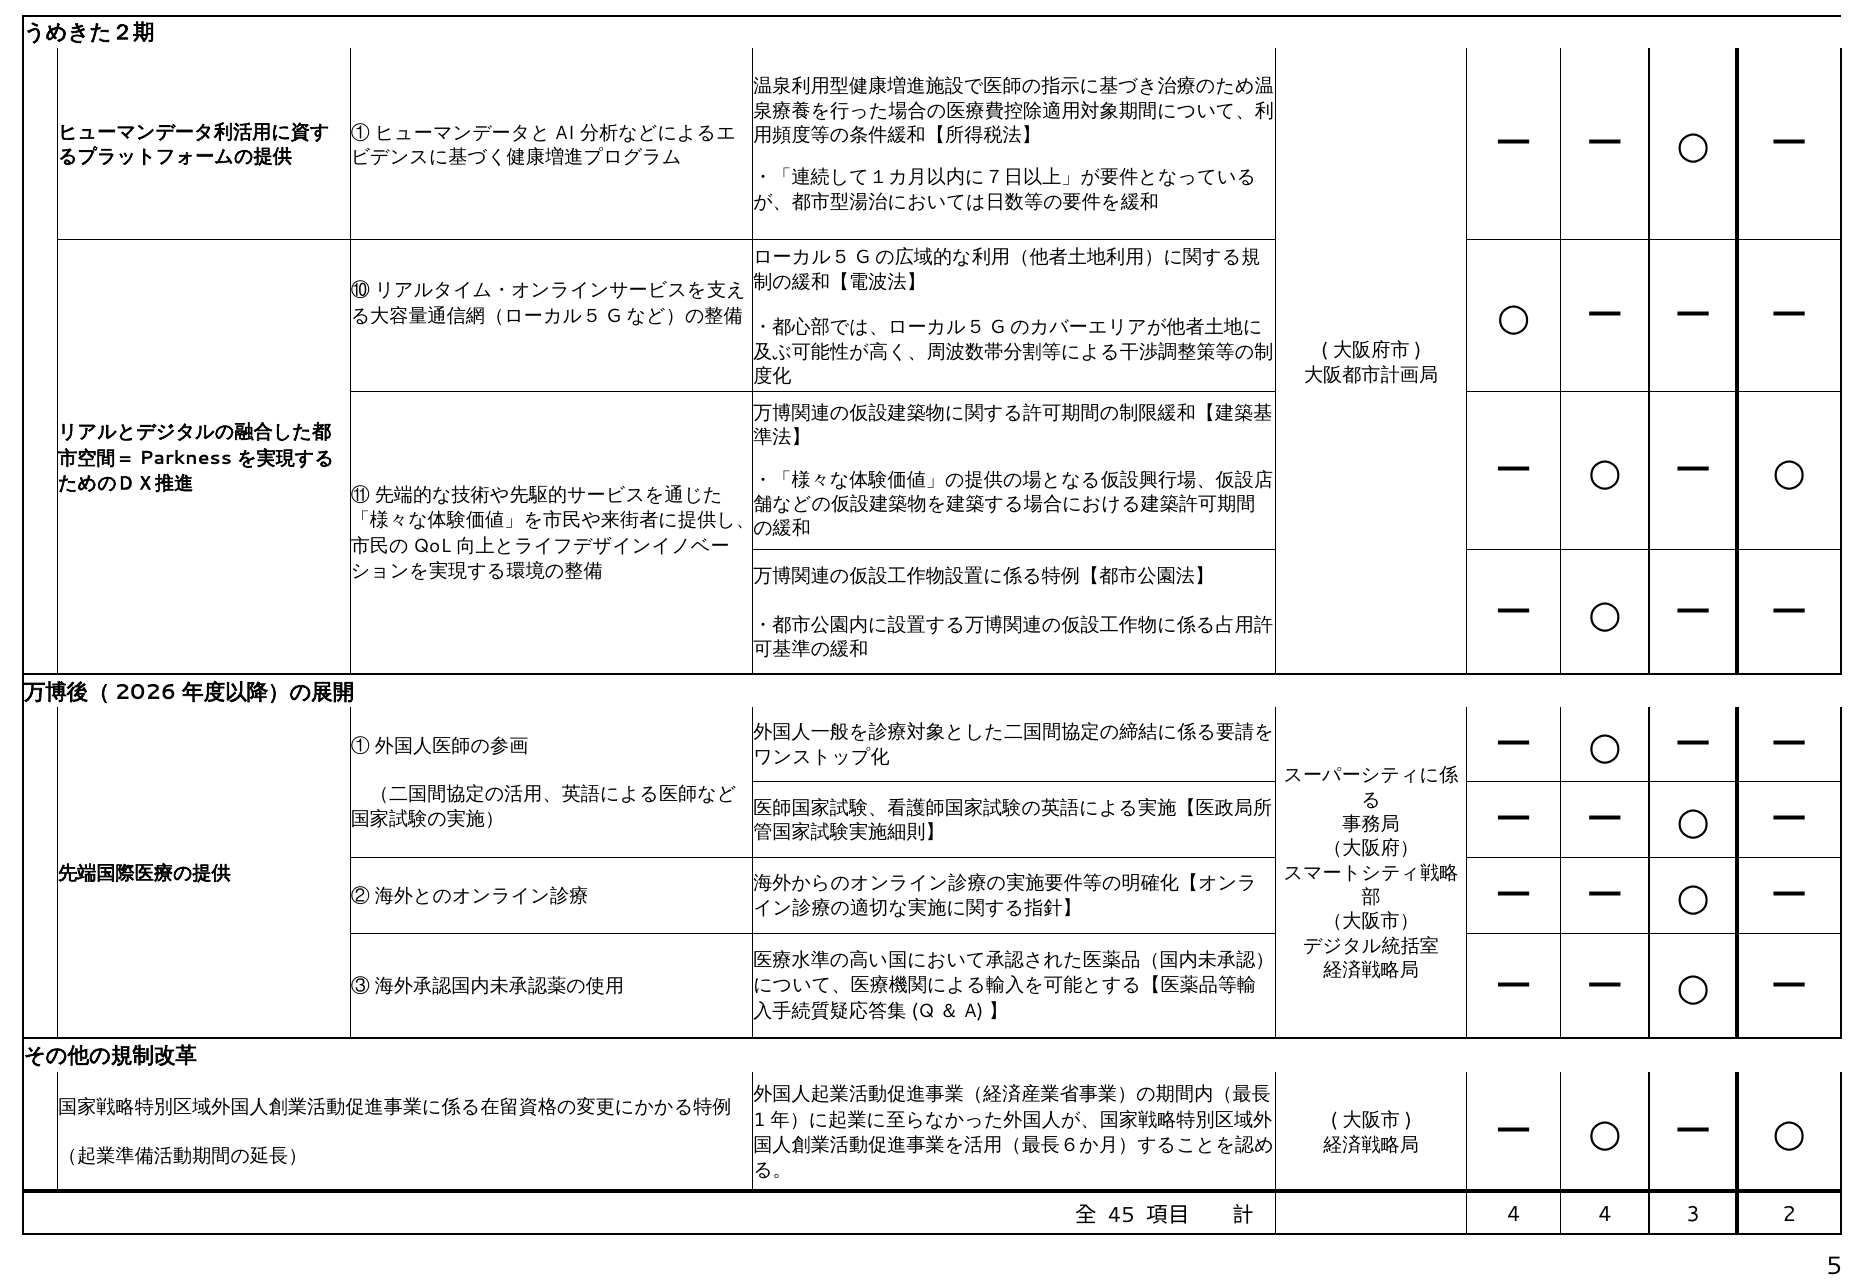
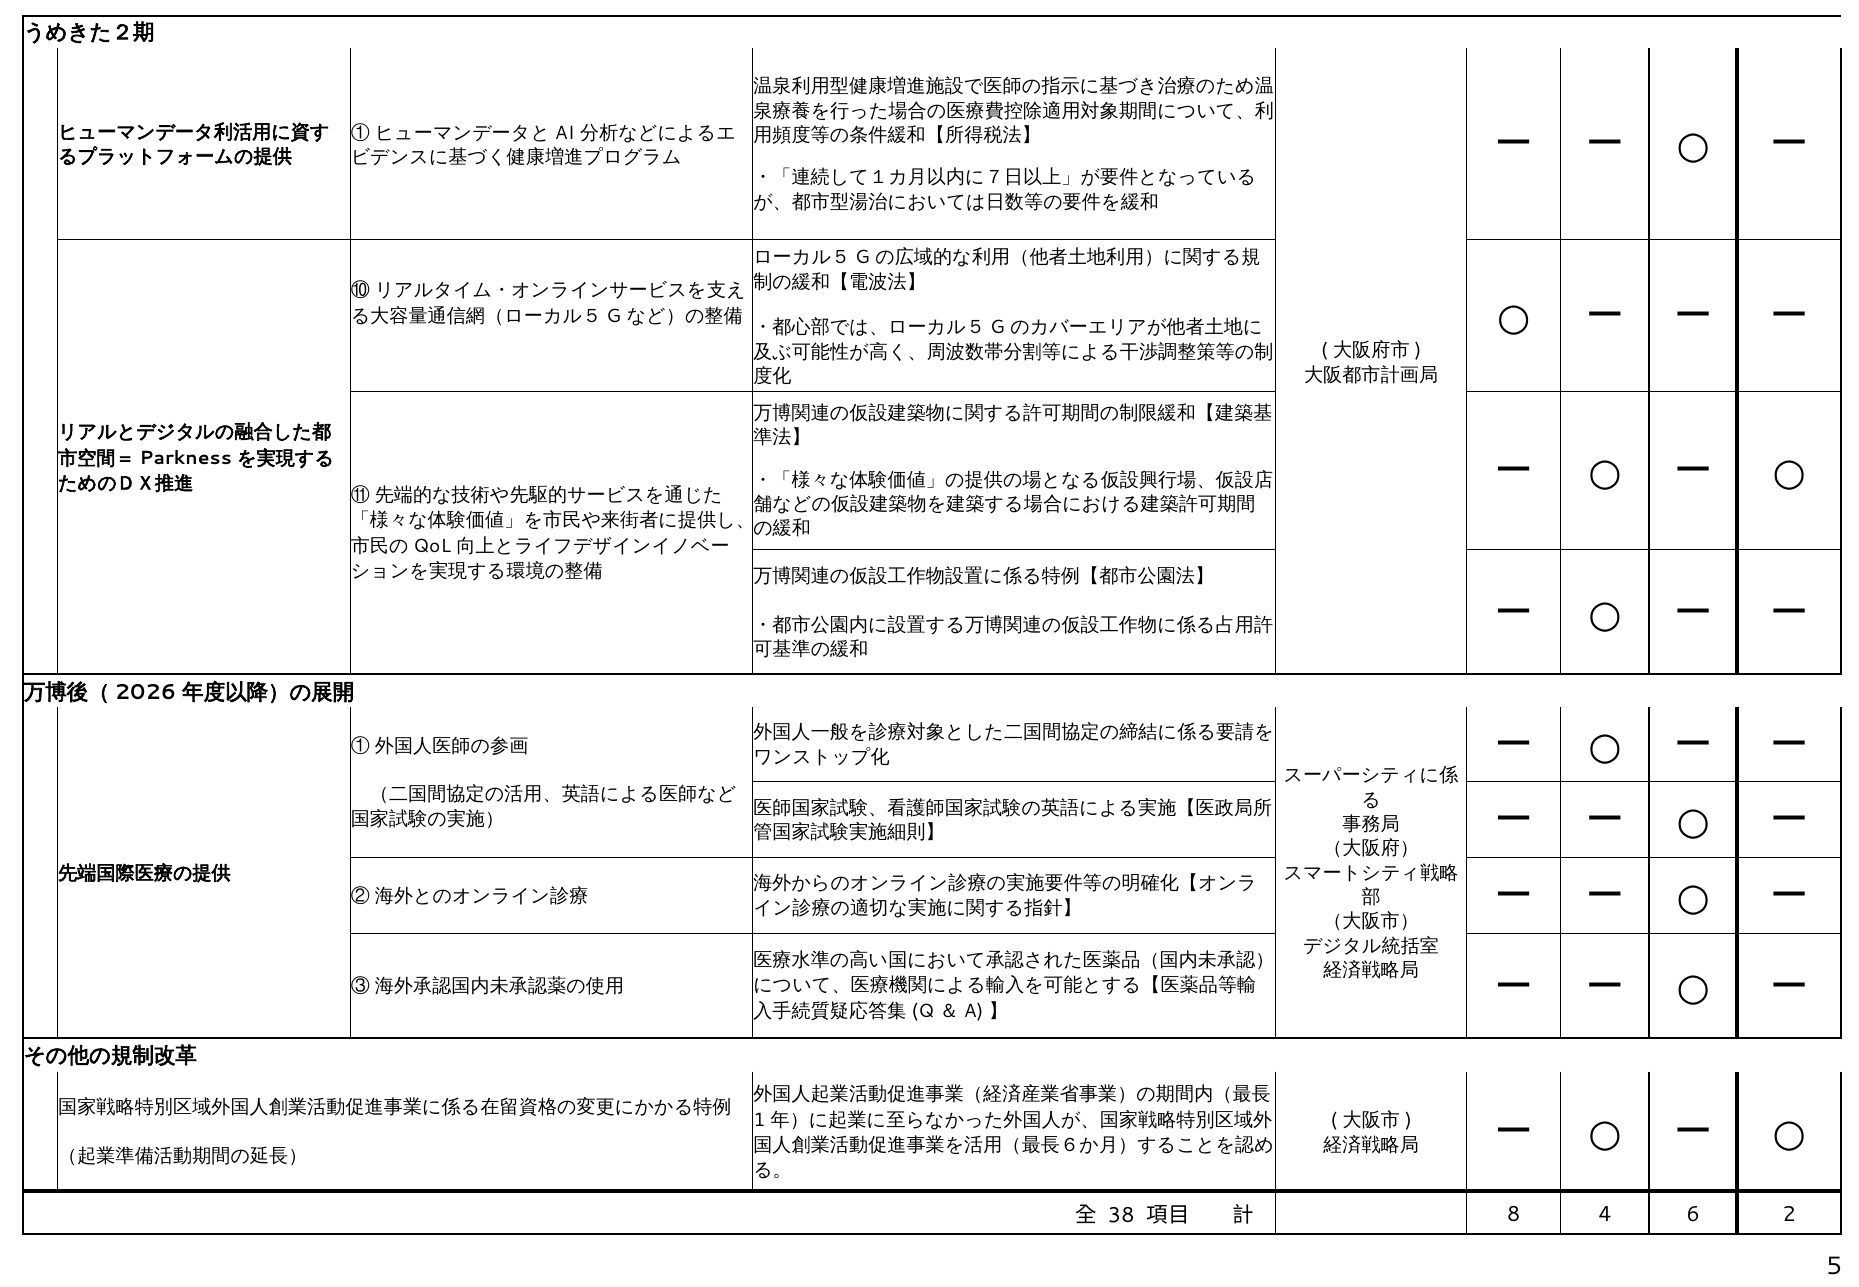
45: 45 -> 38 (1121, 1215)
4: 4 -> 8 (1514, 1214)
3: 3 -> 6 (1693, 1214)
